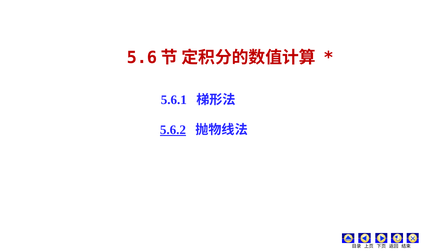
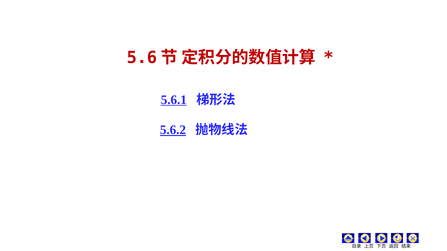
5.6.1 underline: none -> present (174, 100)
